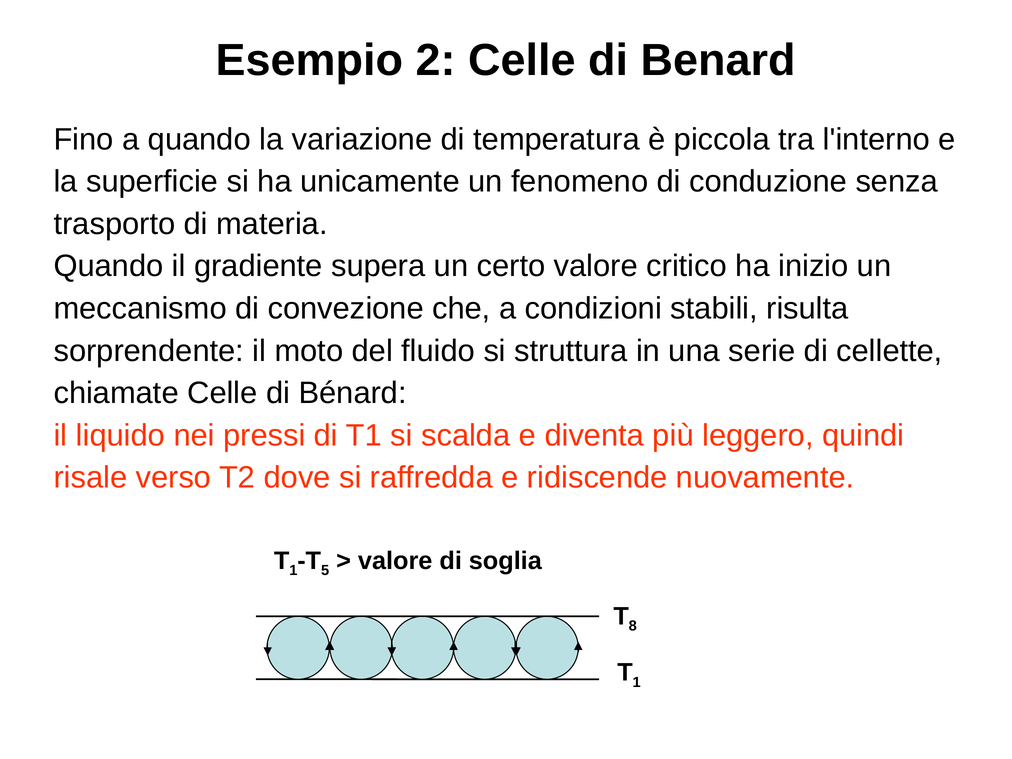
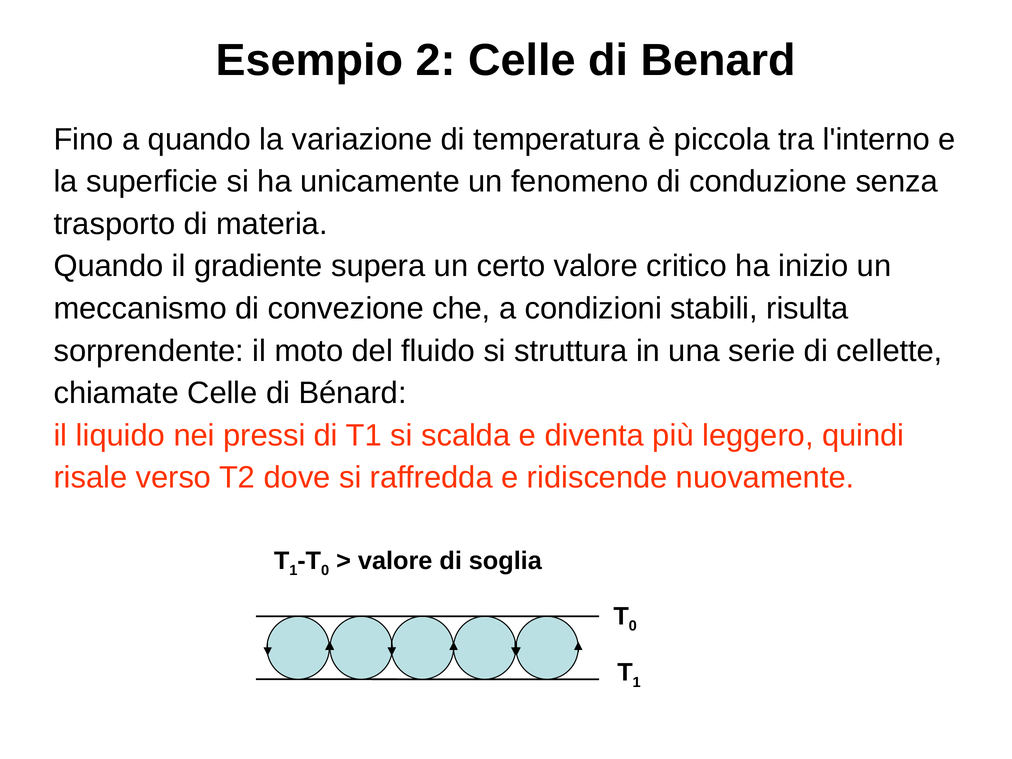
5: 5 -> 0 (325, 571)
8: 8 -> 0 (633, 626)
